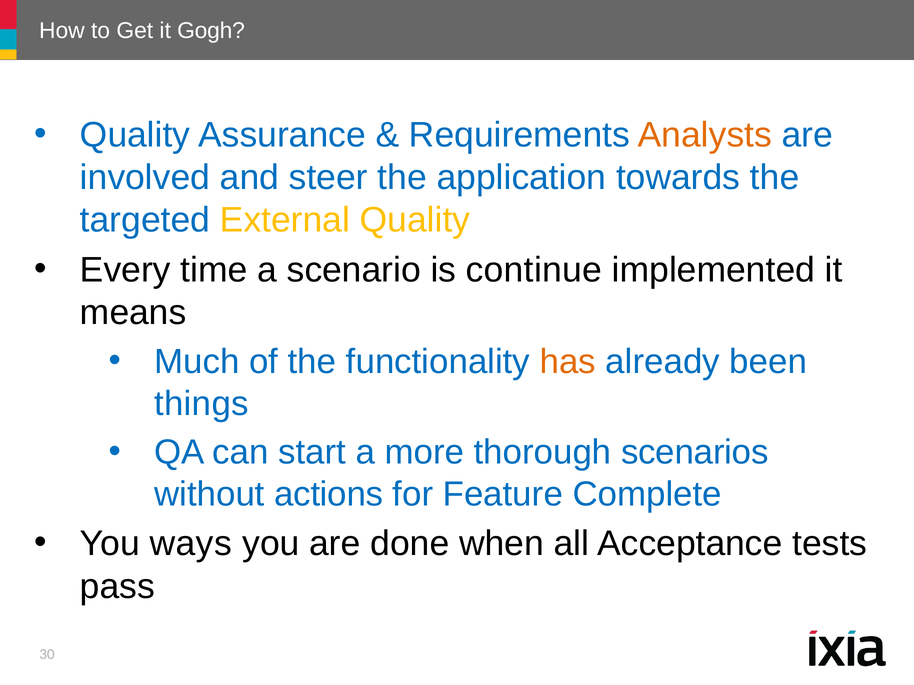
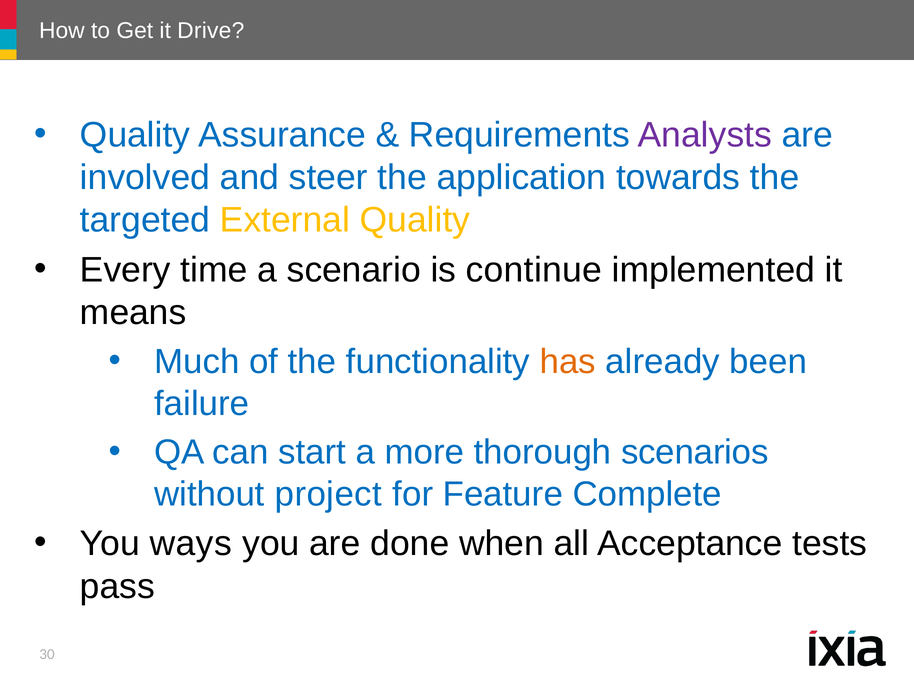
Gogh: Gogh -> Drive (211, 31)
Analysts colour: orange -> purple (705, 135)
things: things -> failure (202, 404)
actions: actions -> project (328, 495)
